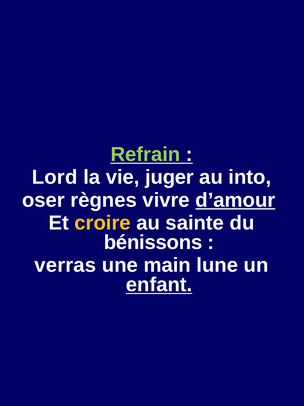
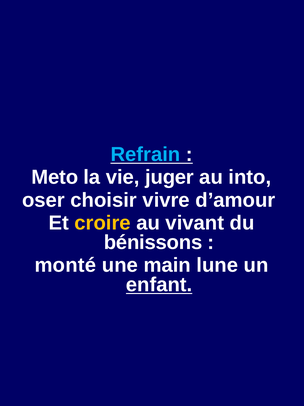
Refrain colour: light green -> light blue (145, 154)
Lord: Lord -> Meto (55, 177)
règnes: règnes -> choisir (104, 200)
d’amour underline: present -> none (235, 200)
sainte: sainte -> vivant (195, 223)
verras: verras -> monté (65, 265)
